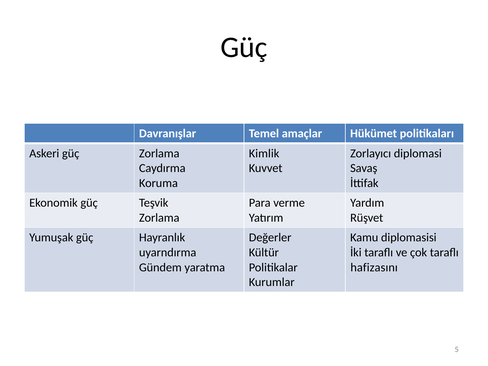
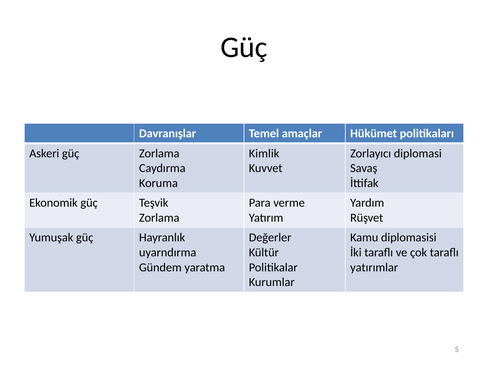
hafizasını: hafizasını -> yatırımlar (374, 267)
